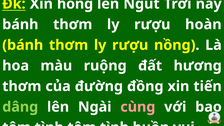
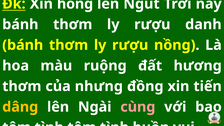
hoàn: hoàn -> danh (203, 24)
đường: đường -> nhưng (99, 86)
dâng colour: light green -> yellow (20, 107)
